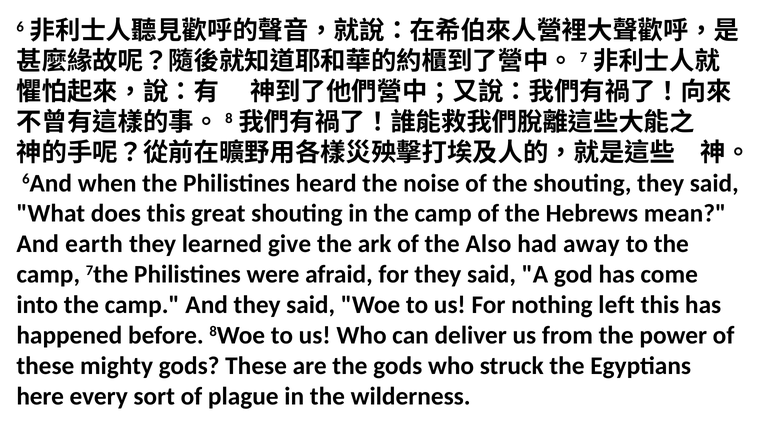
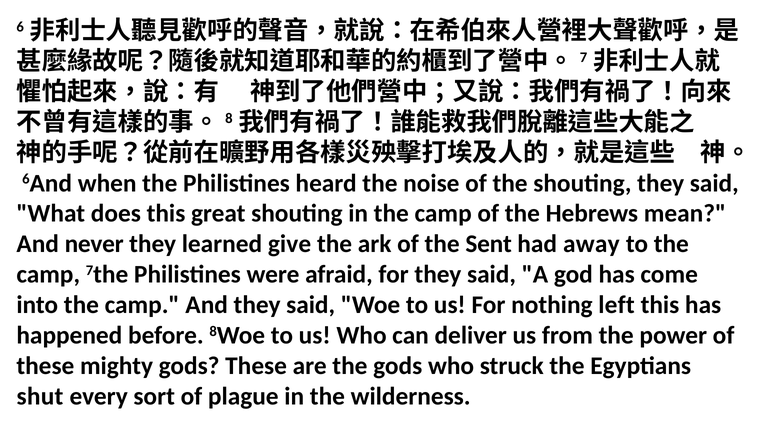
earth: earth -> never (94, 244)
Also: Also -> Sent (489, 244)
here: here -> shut (40, 396)
